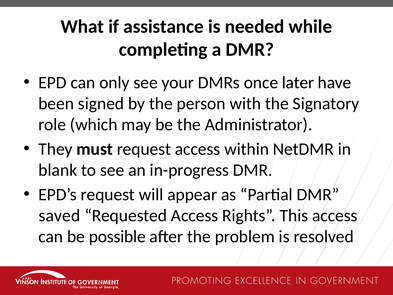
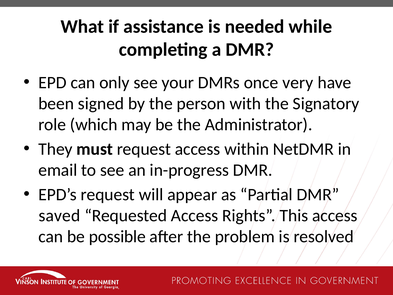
later: later -> very (298, 82)
blank: blank -> email (58, 170)
